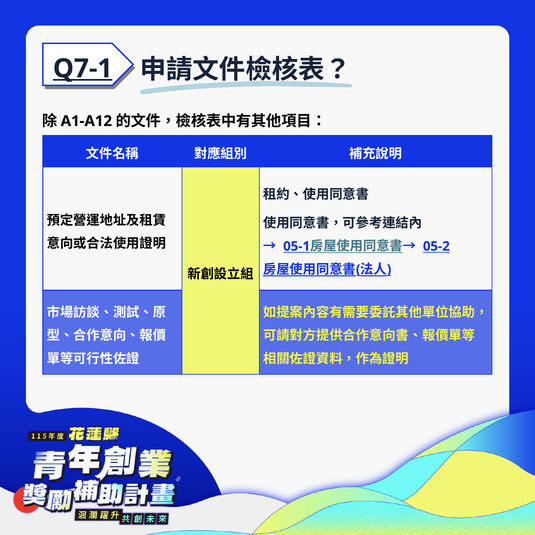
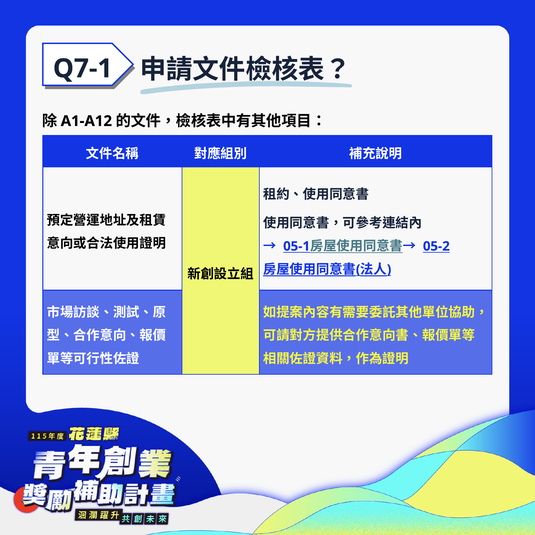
Q7-1 underline: present -> none (83, 69)
